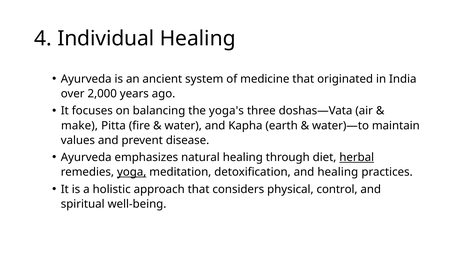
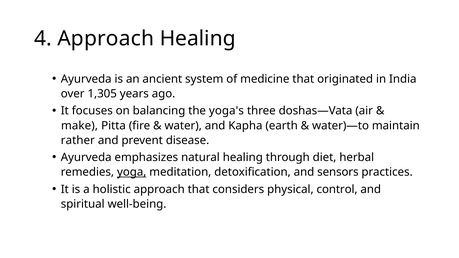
4 Individual: Individual -> Approach (106, 39)
2,000: 2,000 -> 1,305 (102, 94)
values: values -> rather (78, 140)
herbal underline: present -> none (357, 158)
and healing: healing -> sensors (338, 172)
